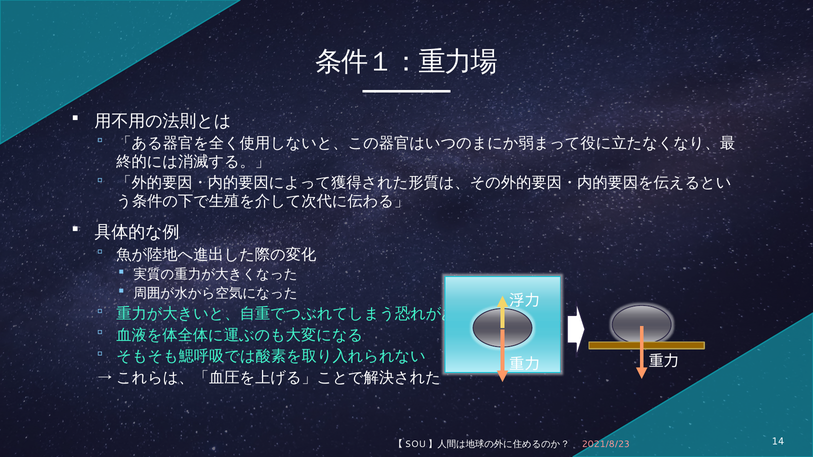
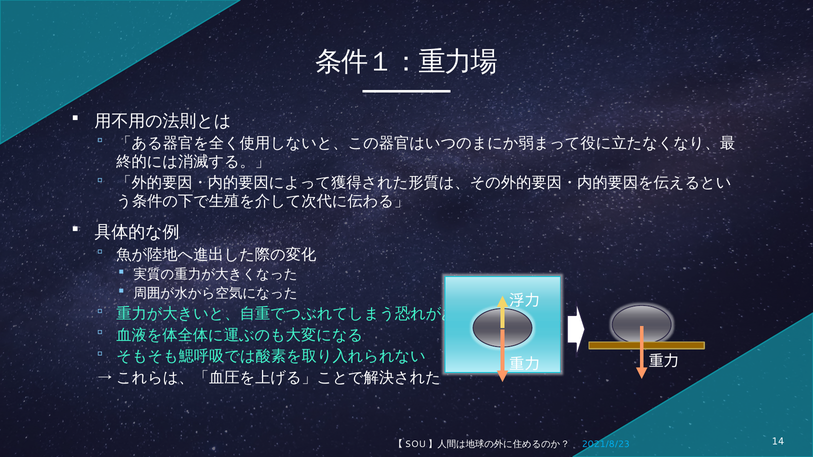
2021/8/23 colour: pink -> light blue (606, 444)
